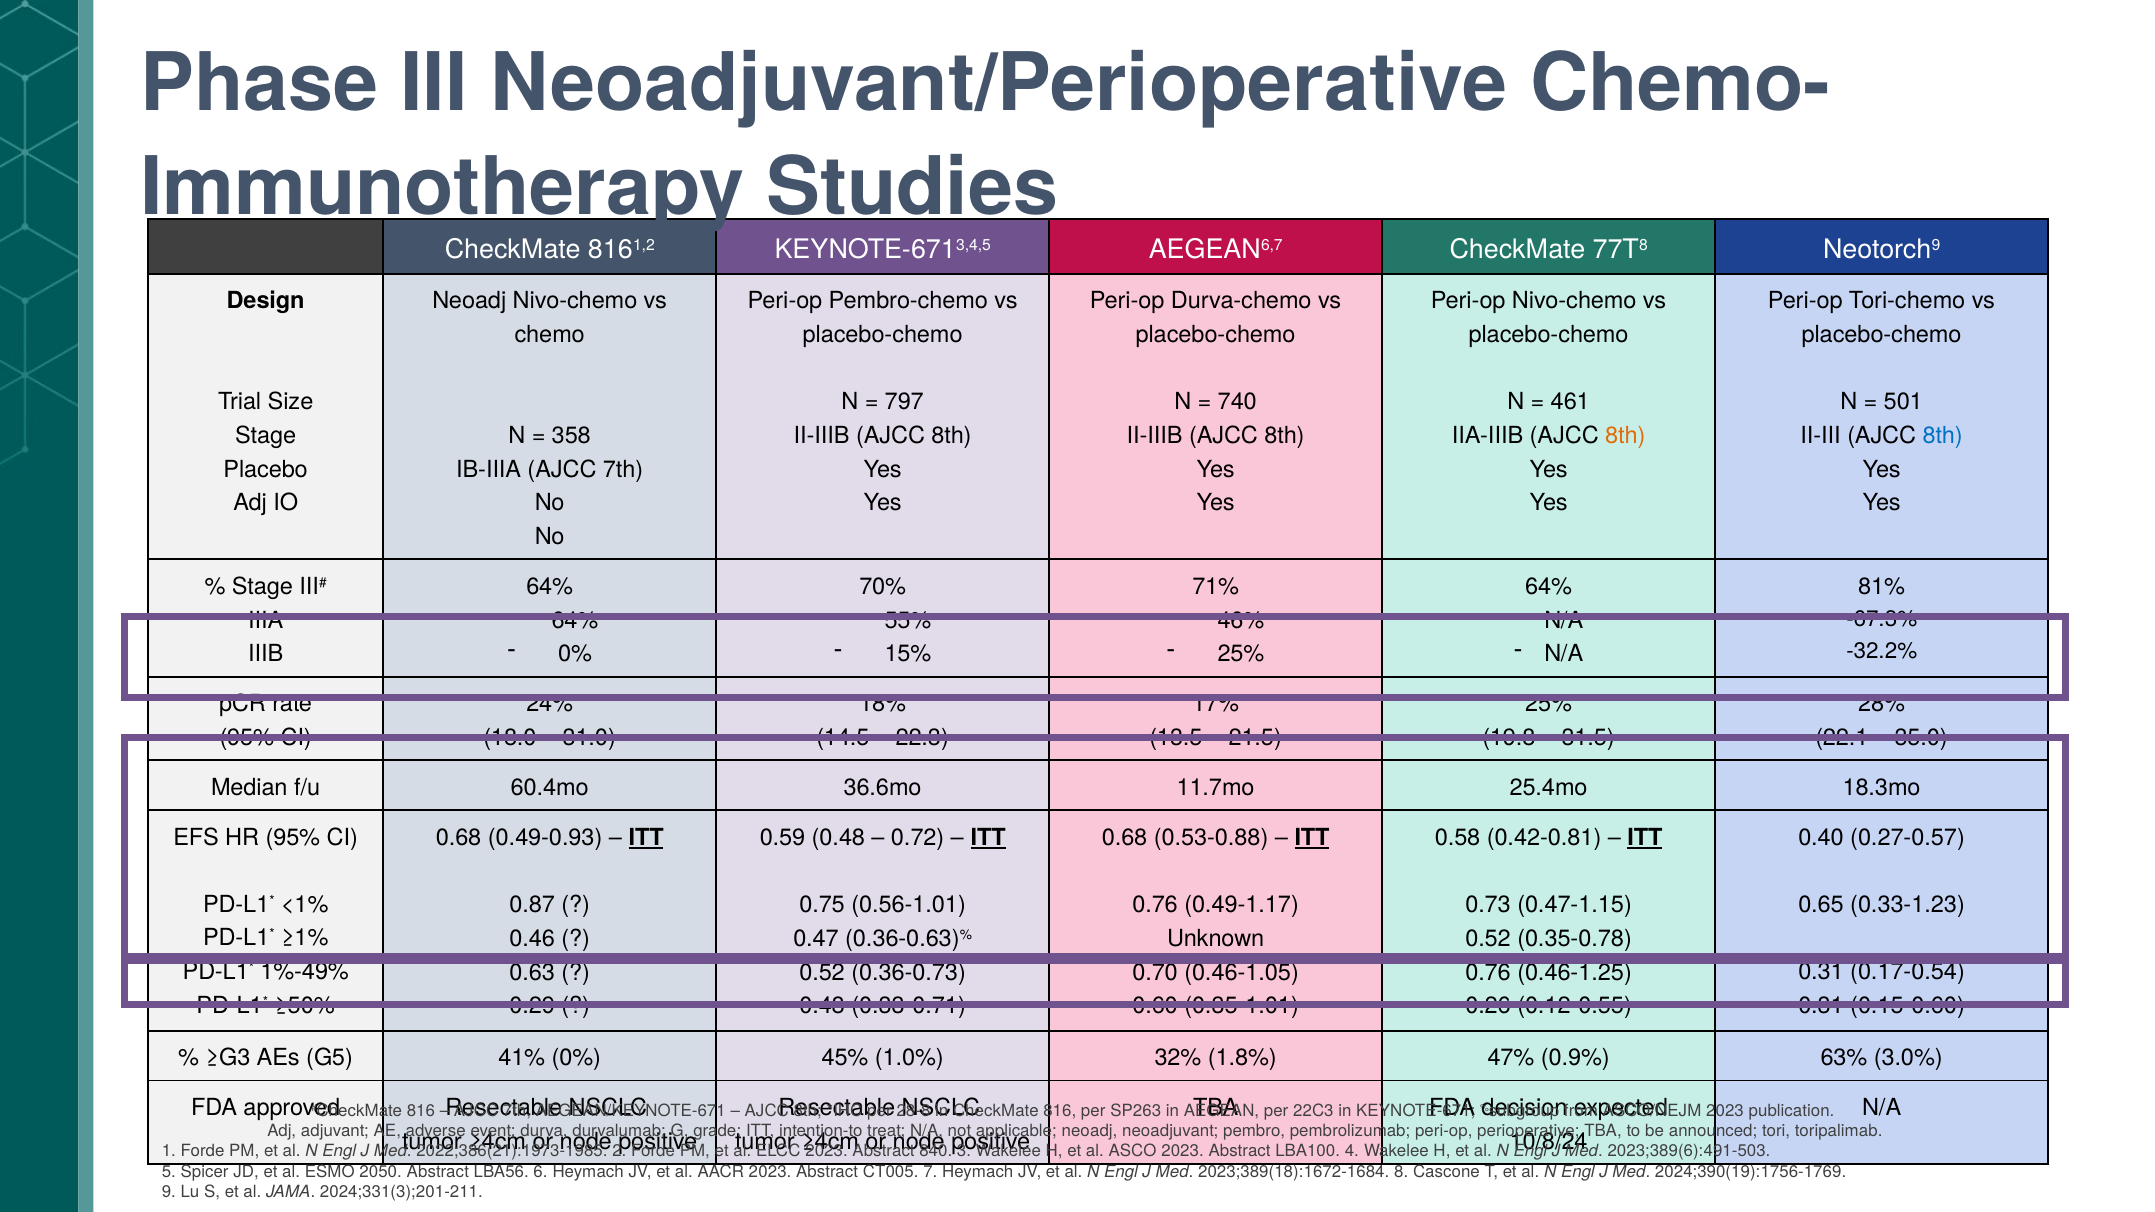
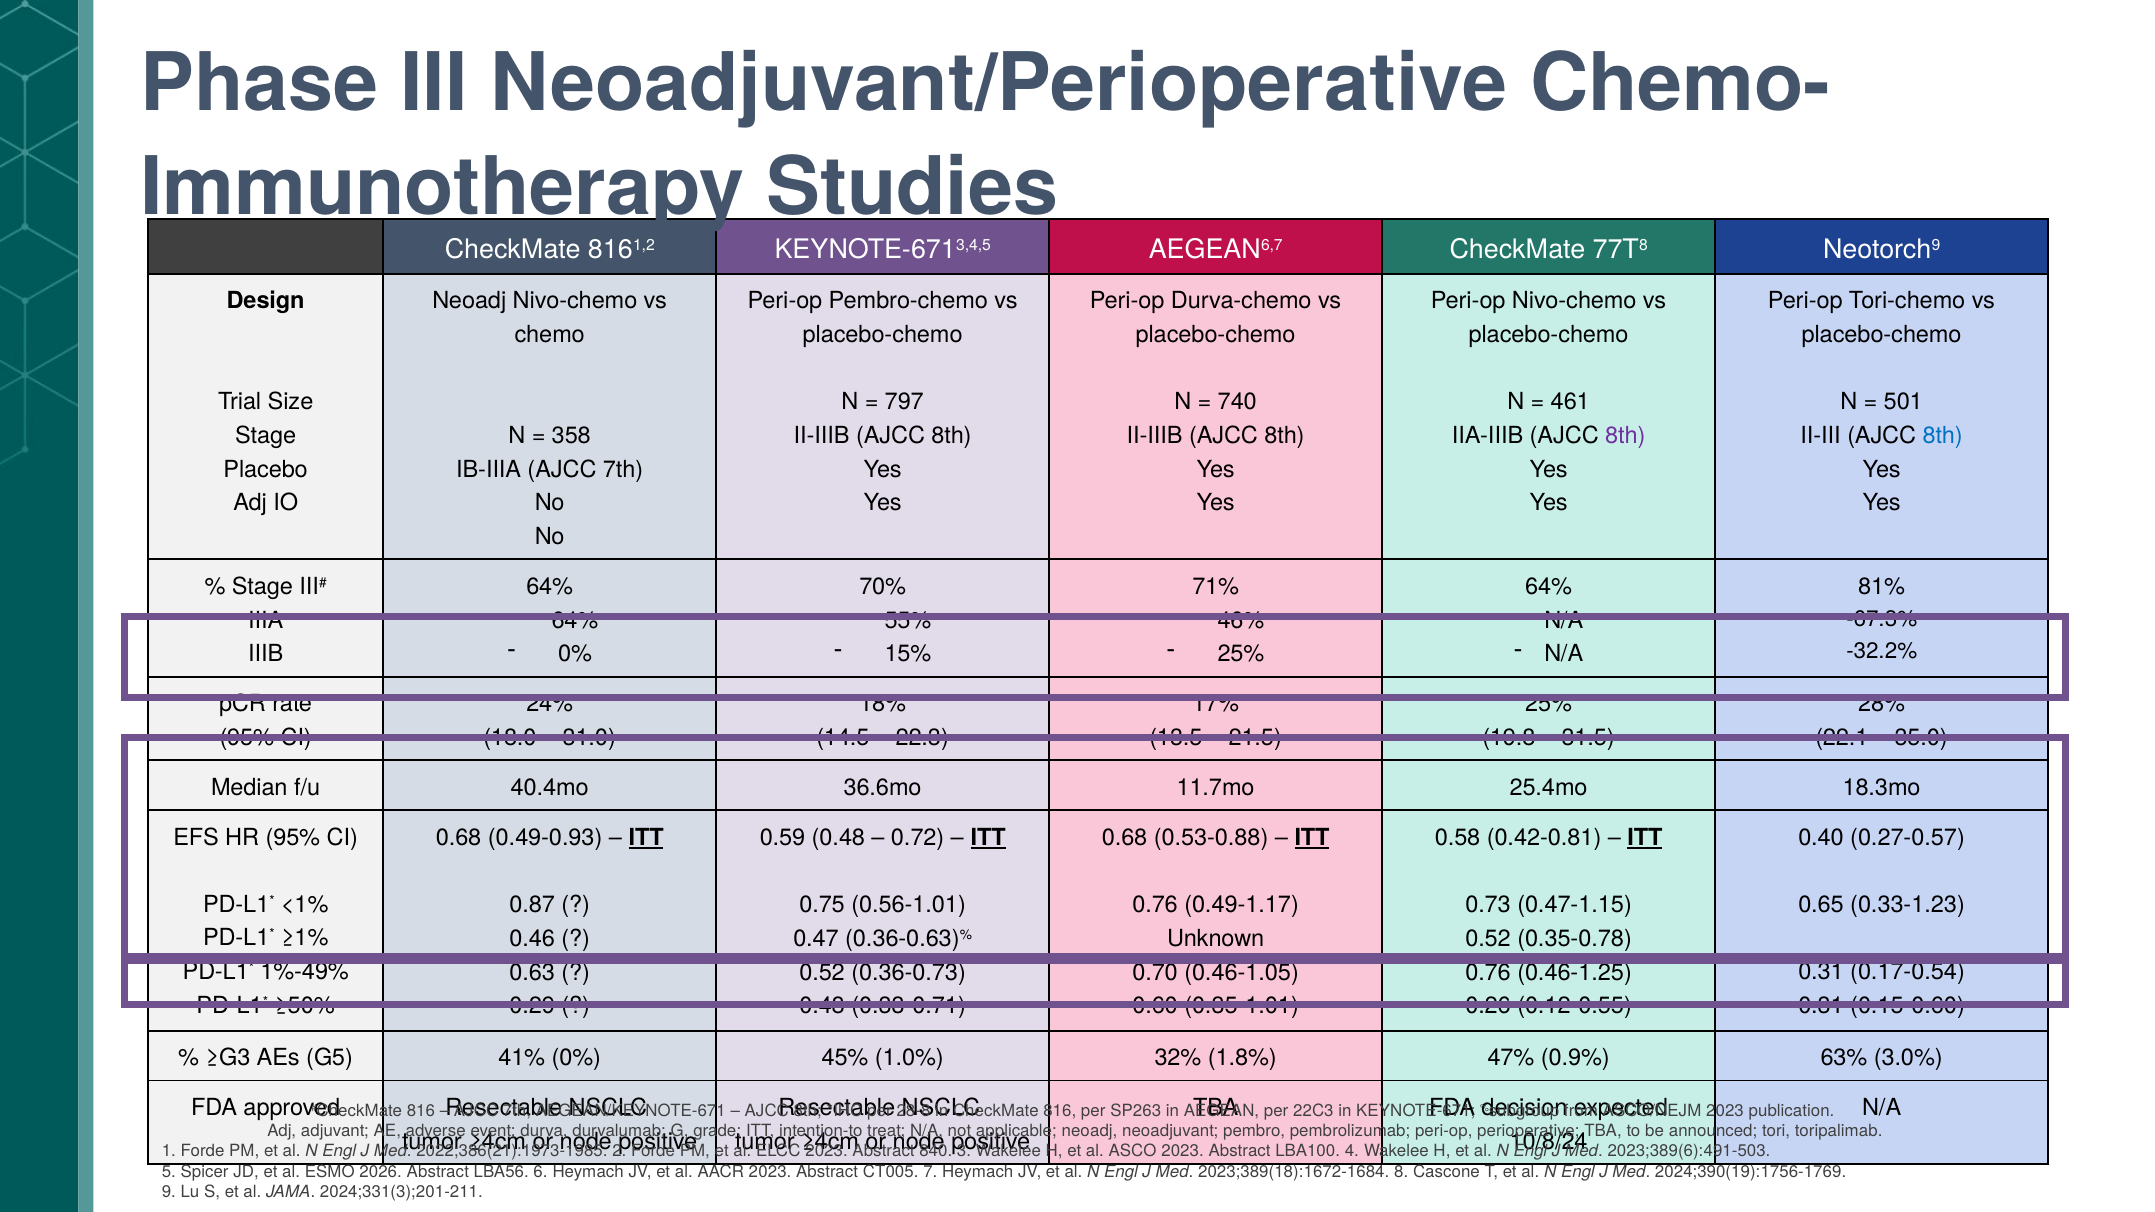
8th colour: orange -> purple (1625, 436)
60.4mo: 60.4mo -> 40.4mo (550, 787)
2050: 2050 -> 2026 (381, 1172)
